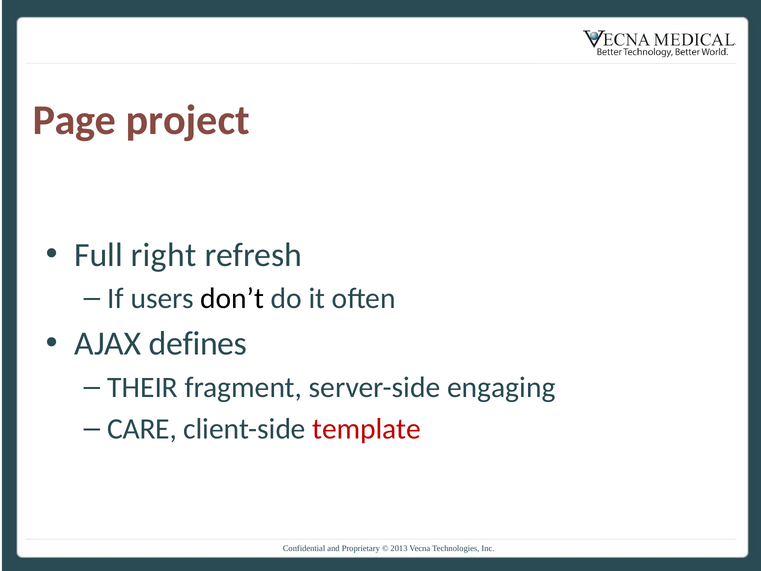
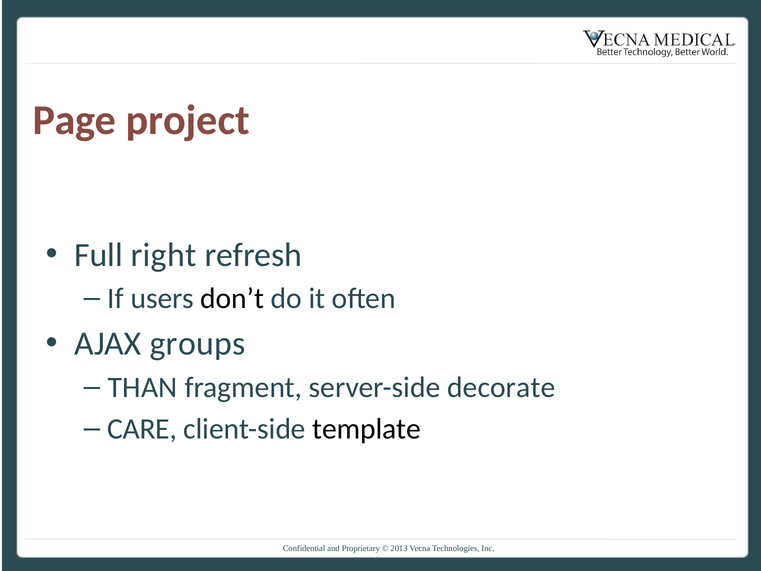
defines: defines -> groups (198, 344)
THEIR: THEIR -> THAN (143, 387)
engaging: engaging -> decorate (501, 387)
template colour: red -> black (367, 429)
